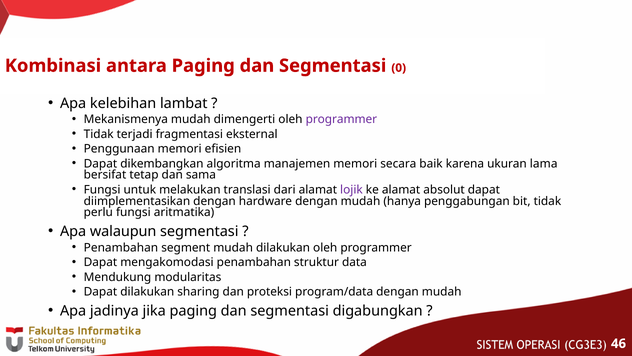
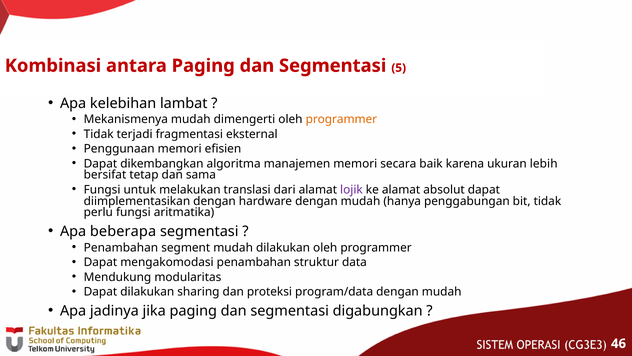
0: 0 -> 5 (399, 68)
programmer colour: purple -> orange (341, 119)
lama: lama -> lebih (544, 163)
walaupun: walaupun -> beberapa (123, 231)
